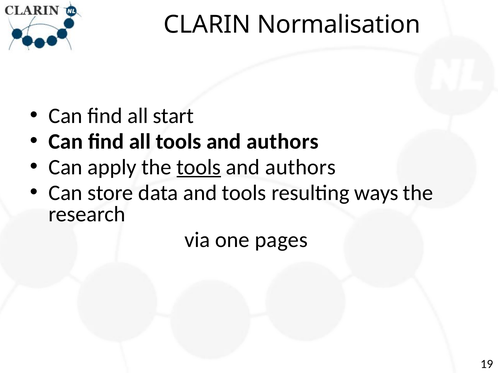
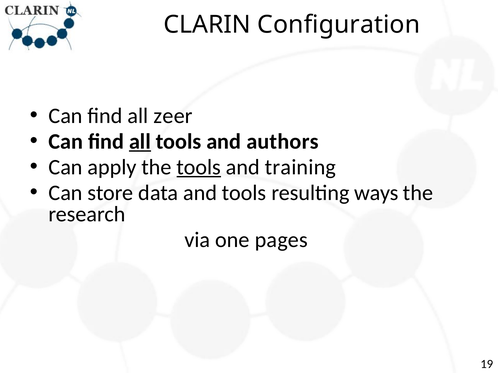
Normalisation: Normalisation -> Configuration (339, 25)
start: start -> zeer (173, 116)
all underline: none -> present (140, 142)
authors: authors -> training (300, 167)
